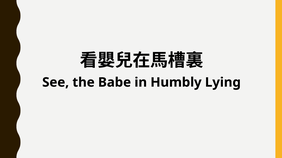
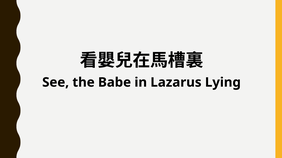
Humbly: Humbly -> Lazarus (176, 83)
